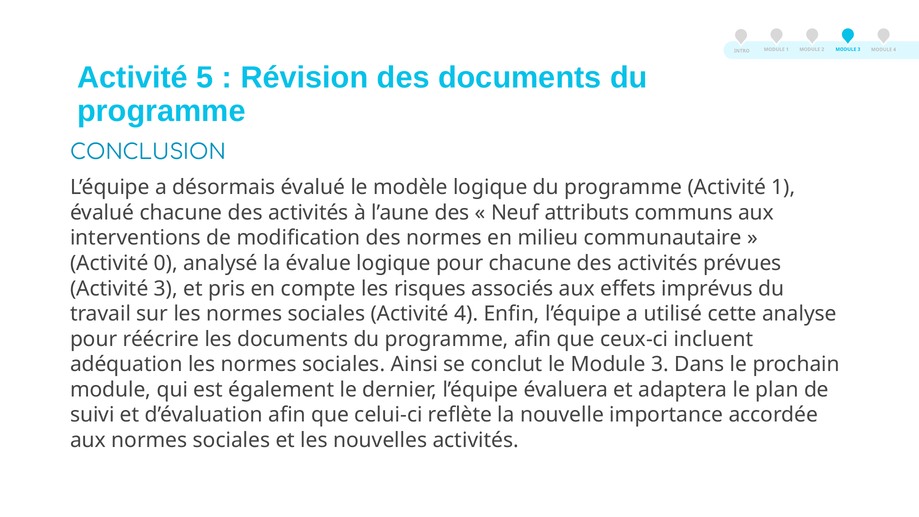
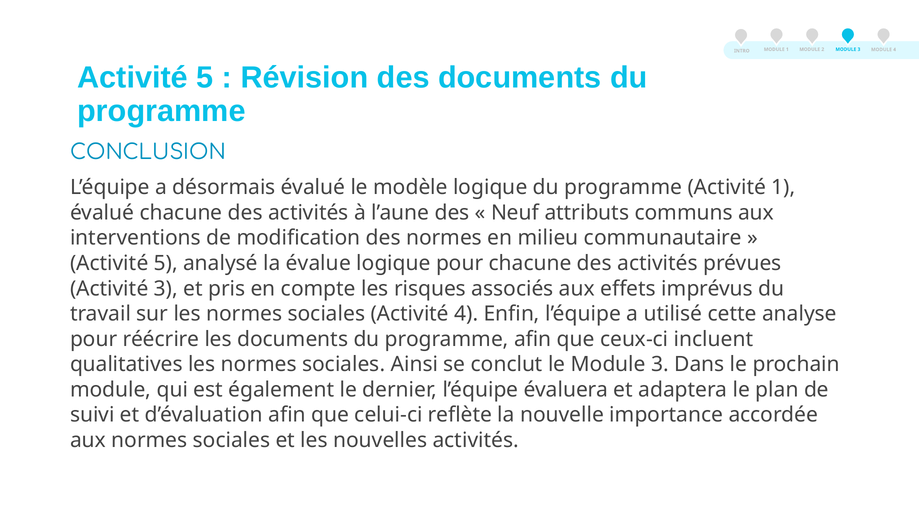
0: 0 -> 5 (166, 263)
adéquation: adéquation -> qualitatives (126, 364)
